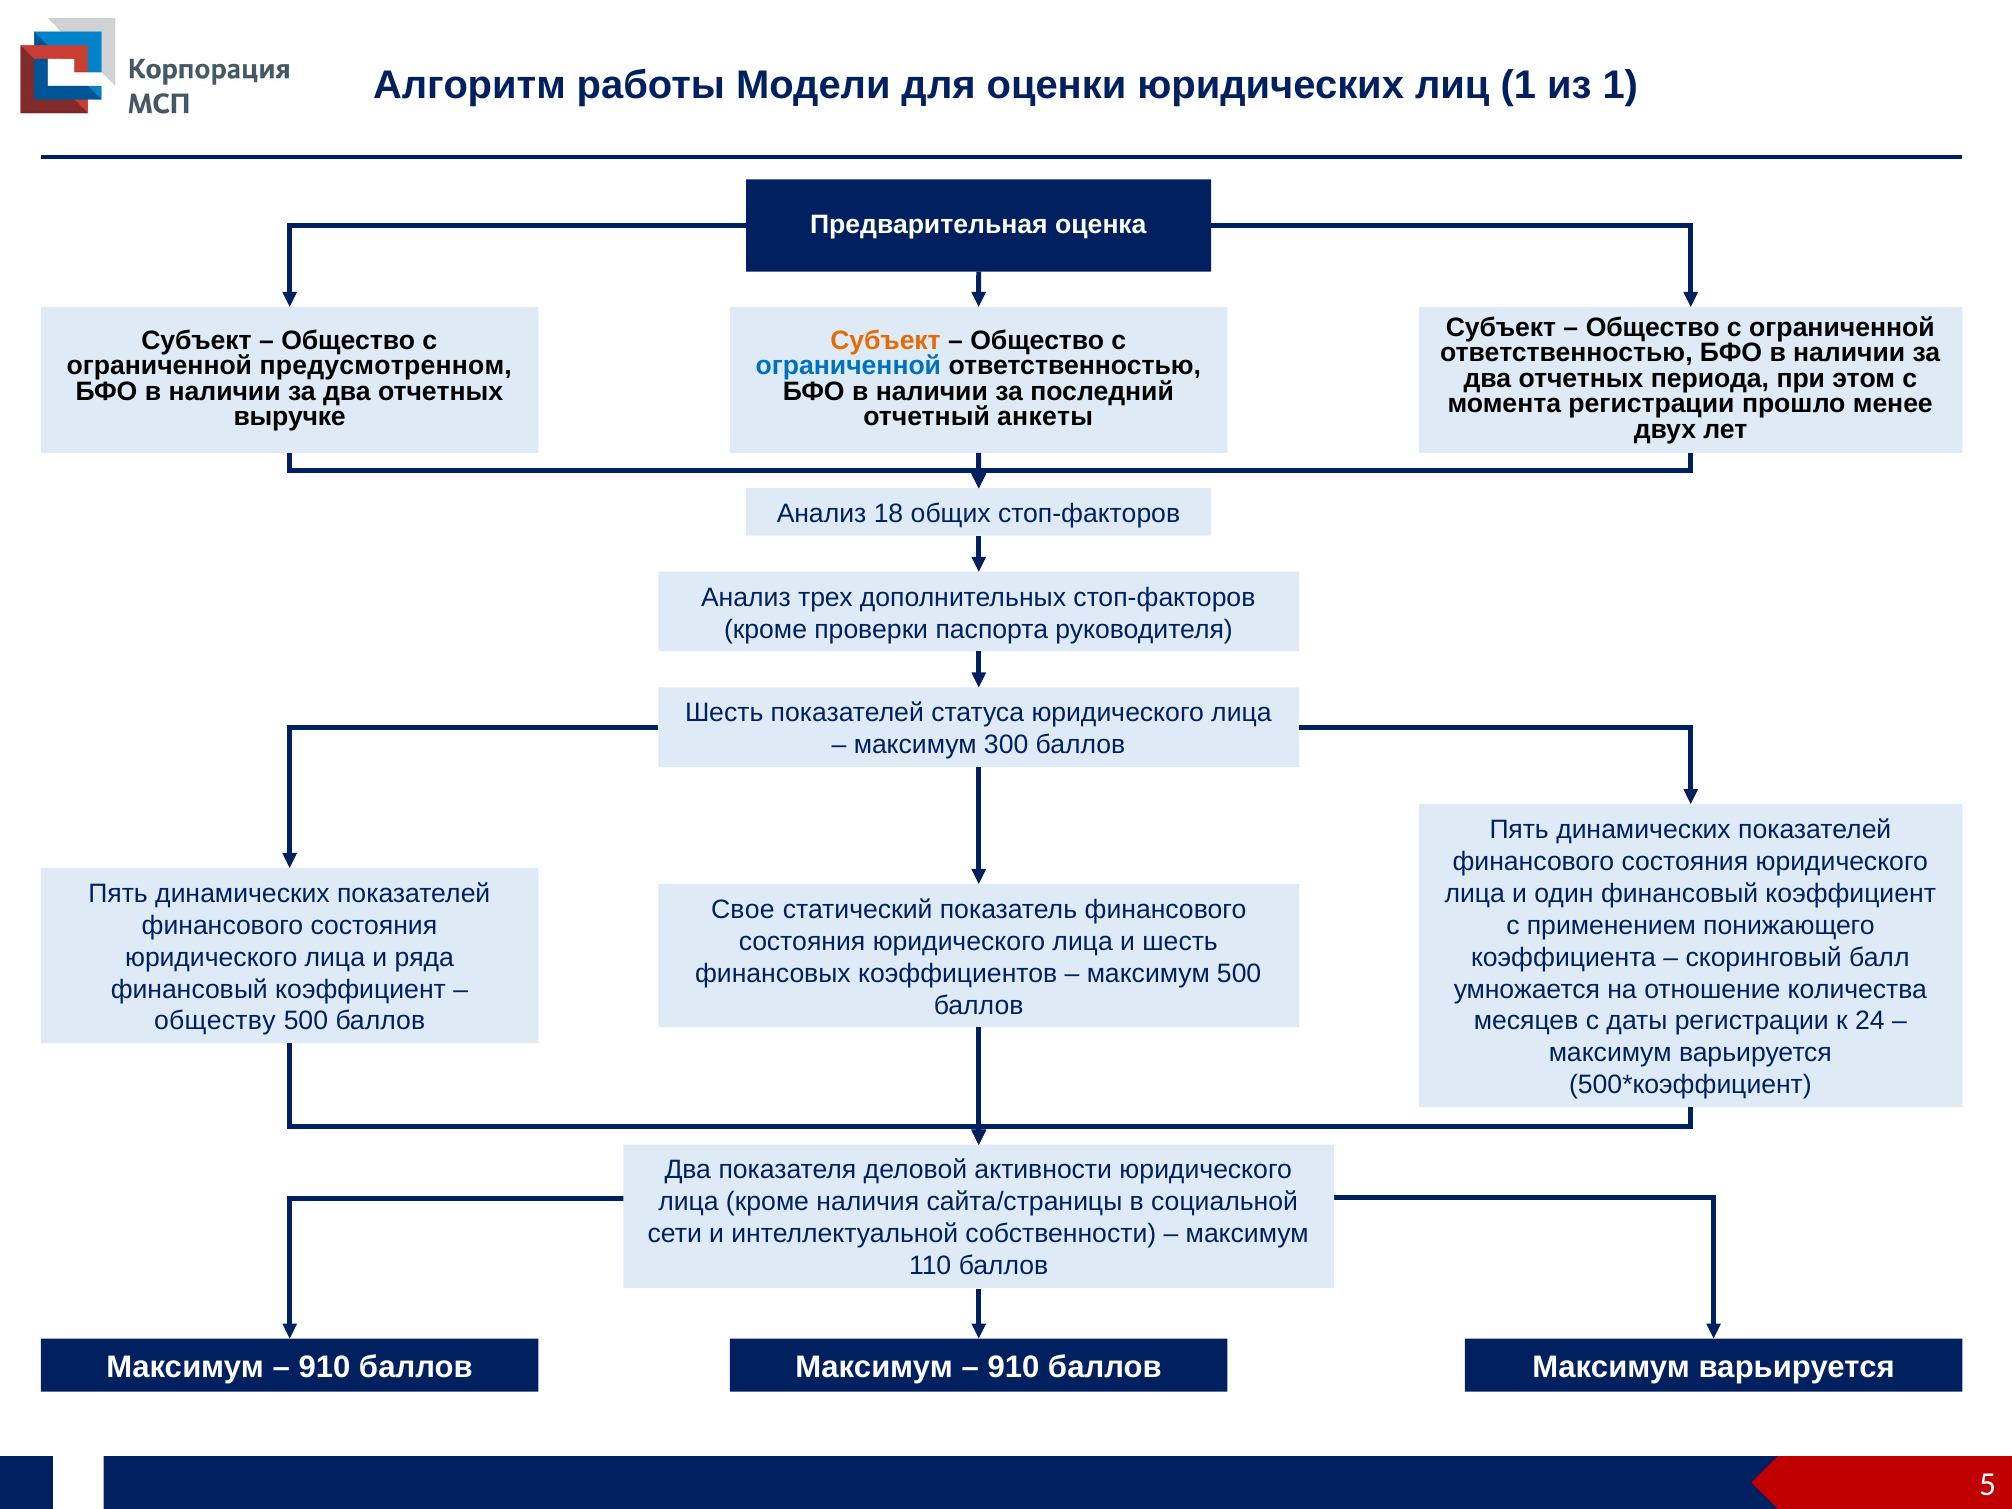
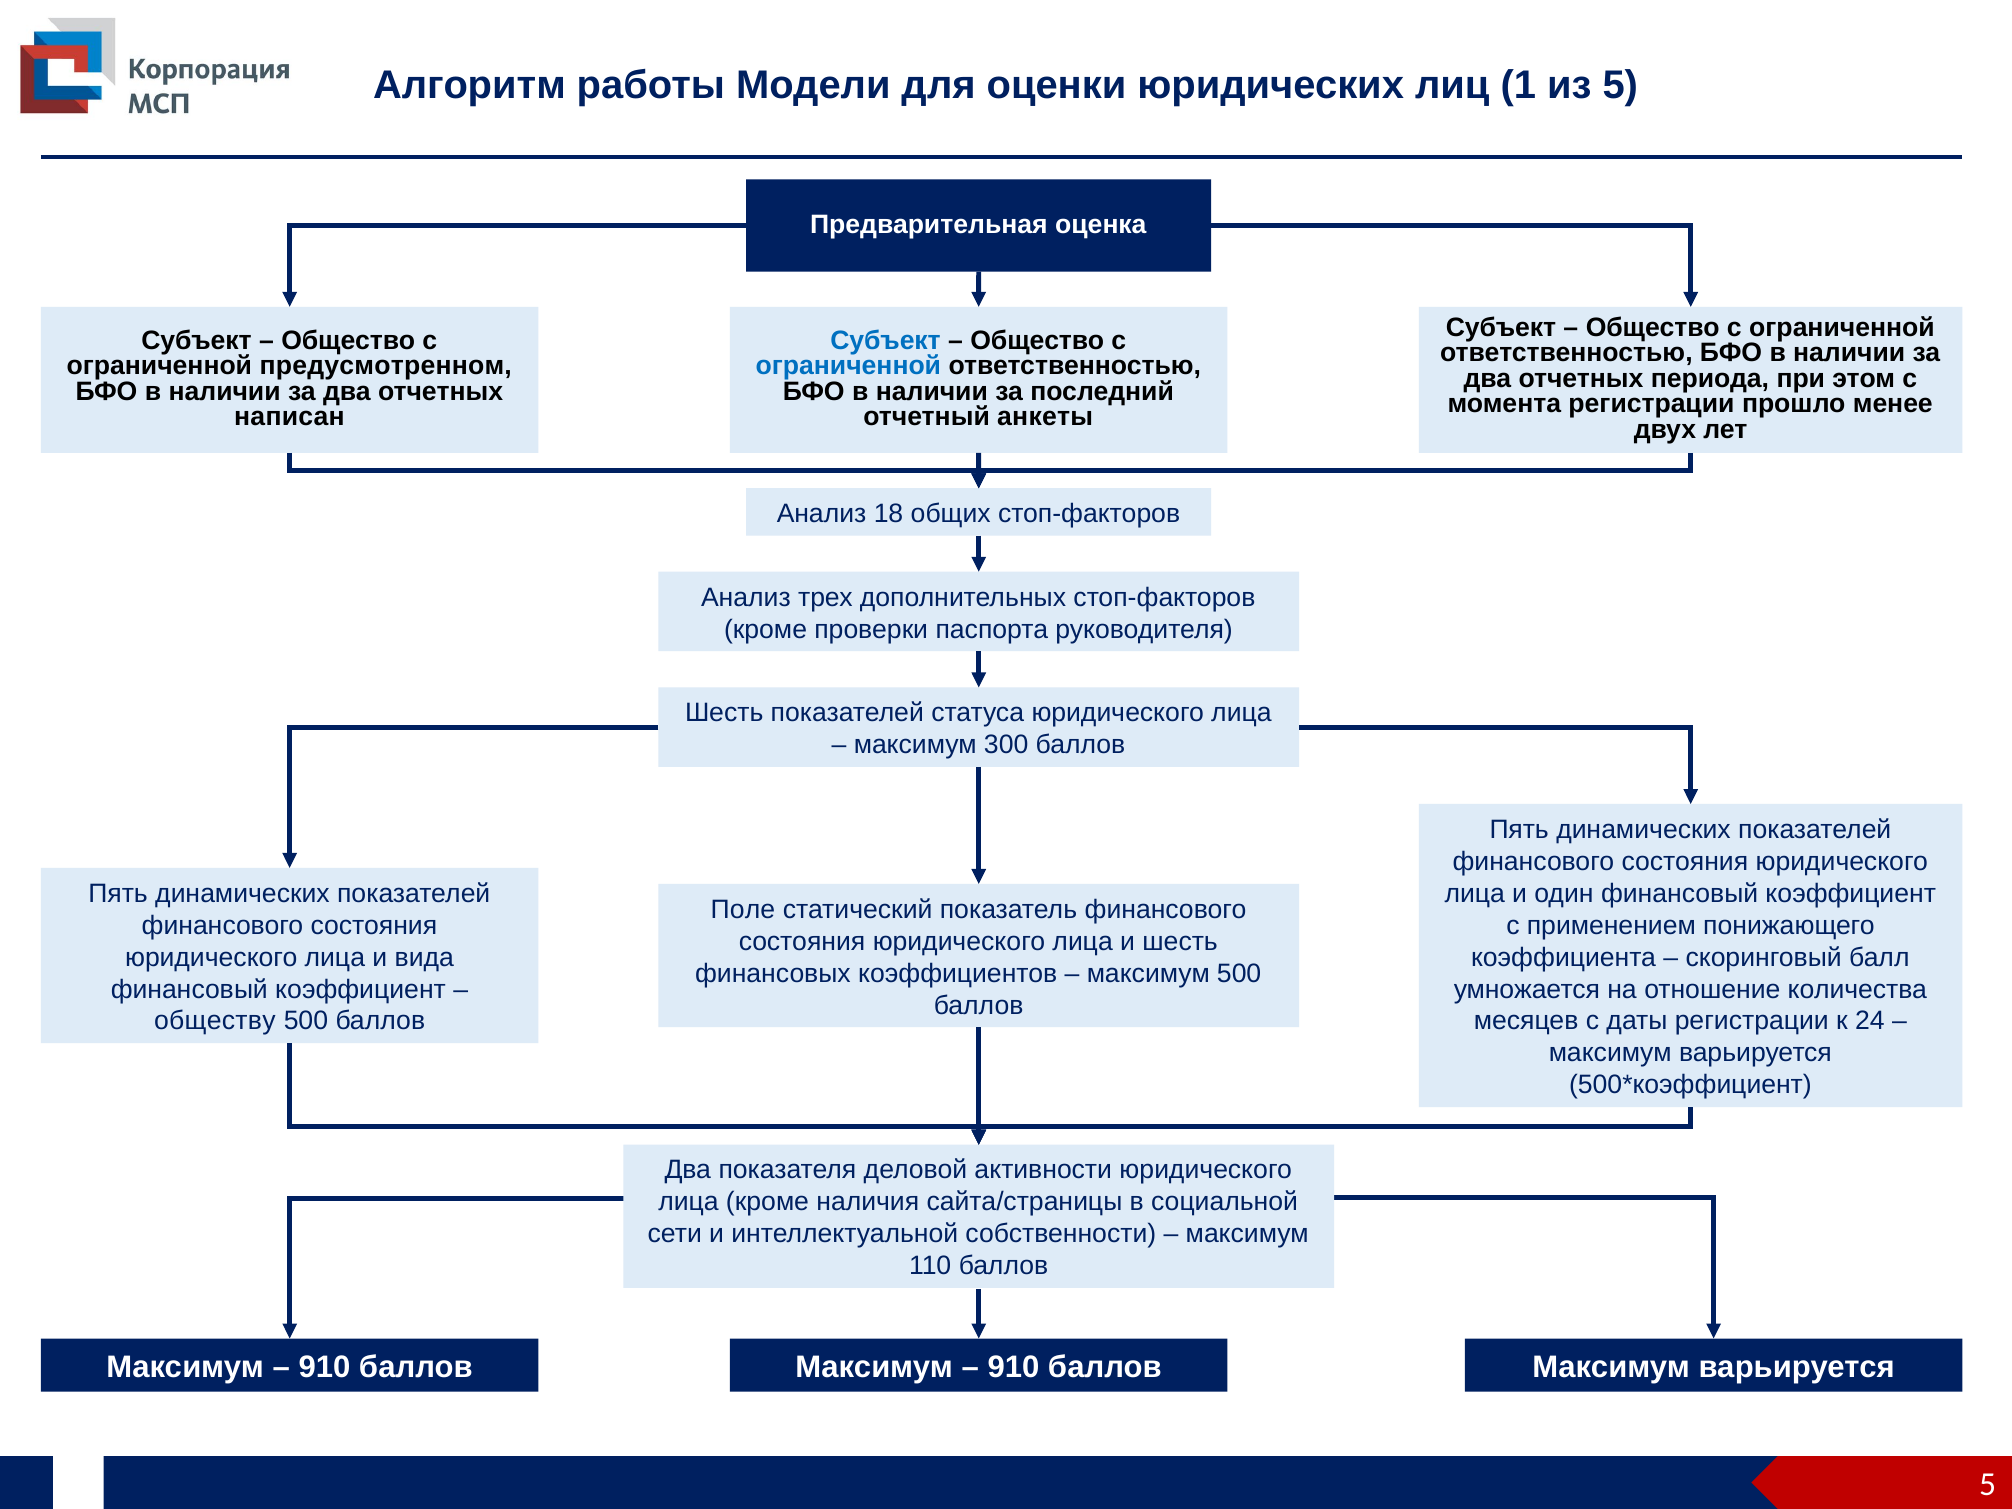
из 1: 1 -> 5 (1620, 86)
Субъект colour: orange -> blue (886, 340)
выручке: выручке -> написан (289, 417)
Свое: Свое -> Поле (743, 909)
ряда: ряда -> вида (424, 957)
